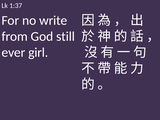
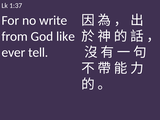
still: still -> like (66, 36)
girl: girl -> tell (38, 52)
